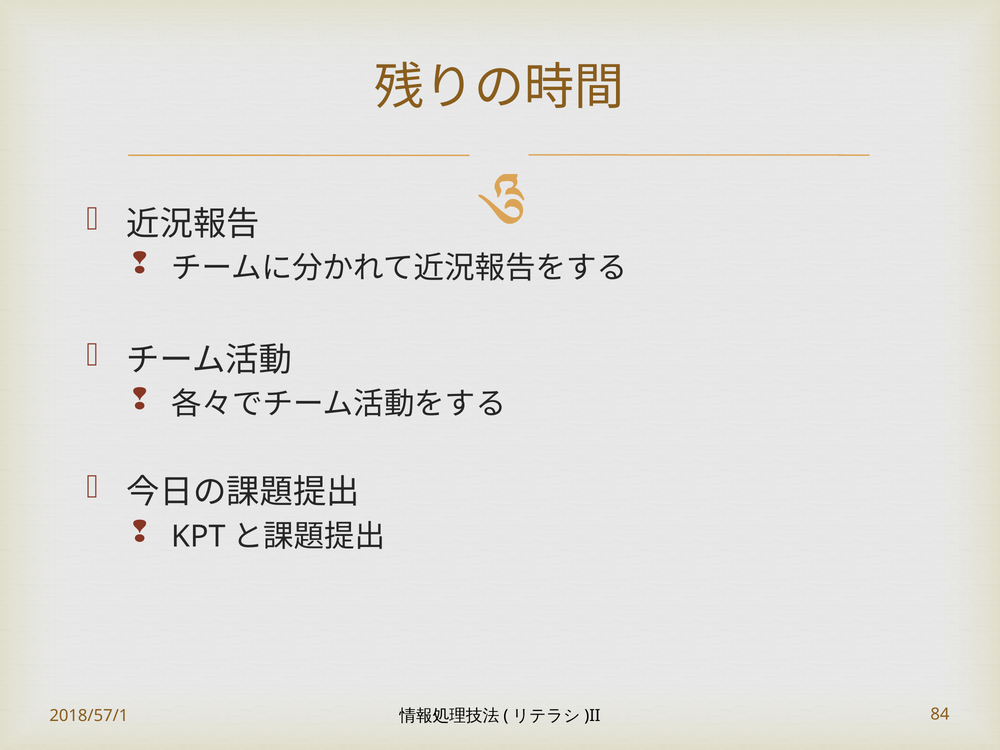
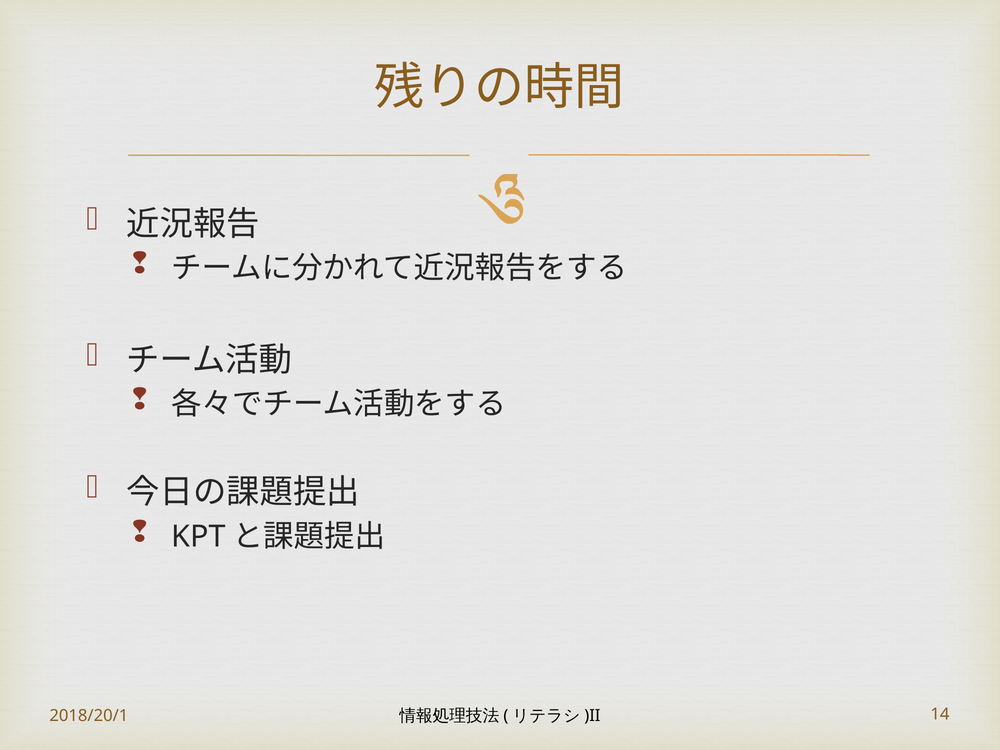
2018/57/1: 2018/57/1 -> 2018/20/1 (89, 716)
84: 84 -> 14 (940, 714)
